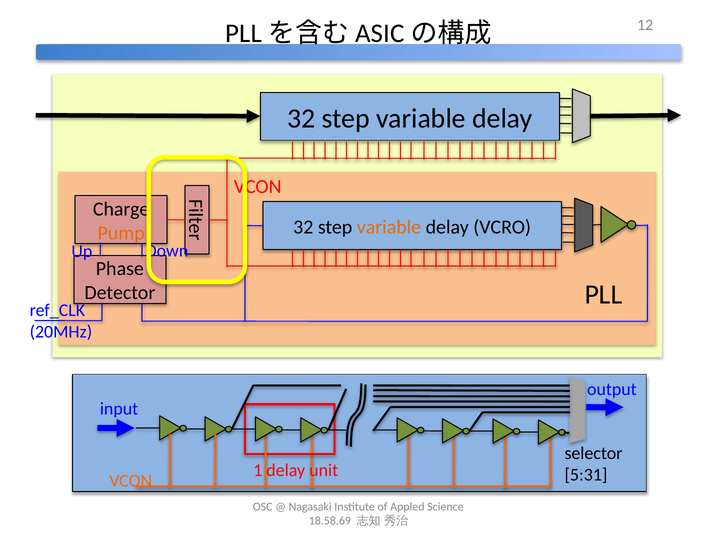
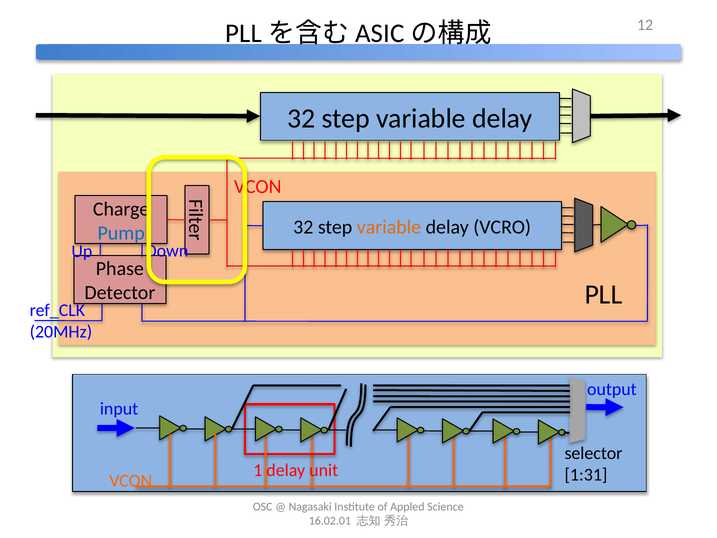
Pump colour: orange -> blue (121, 233)
5:31: 5:31 -> 1:31 (586, 474)
18.58.69: 18.58.69 -> 16.02.01 (330, 521)
